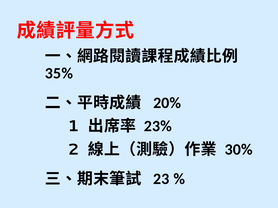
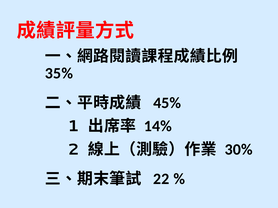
20%: 20% -> 45% (167, 103)
23%: 23% -> 14% (158, 126)
23: 23 -> 22 (161, 179)
